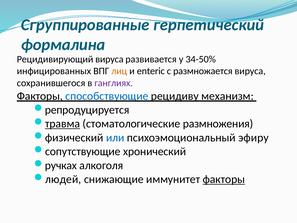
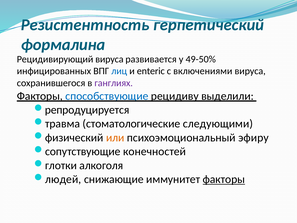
Сгруппированные: Сгруппированные -> Резистентность (85, 25)
34-50%: 34-50% -> 49-50% (201, 59)
лиц colour: orange -> blue (119, 71)
размножается: размножается -> включениями (203, 71)
механизм: механизм -> выделили (227, 96)
травма underline: present -> none (62, 124)
размножения: размножения -> следующими (218, 124)
или colour: blue -> orange (115, 137)
хронический: хронический -> конечностей (155, 151)
ручках: ручках -> глотки (61, 165)
